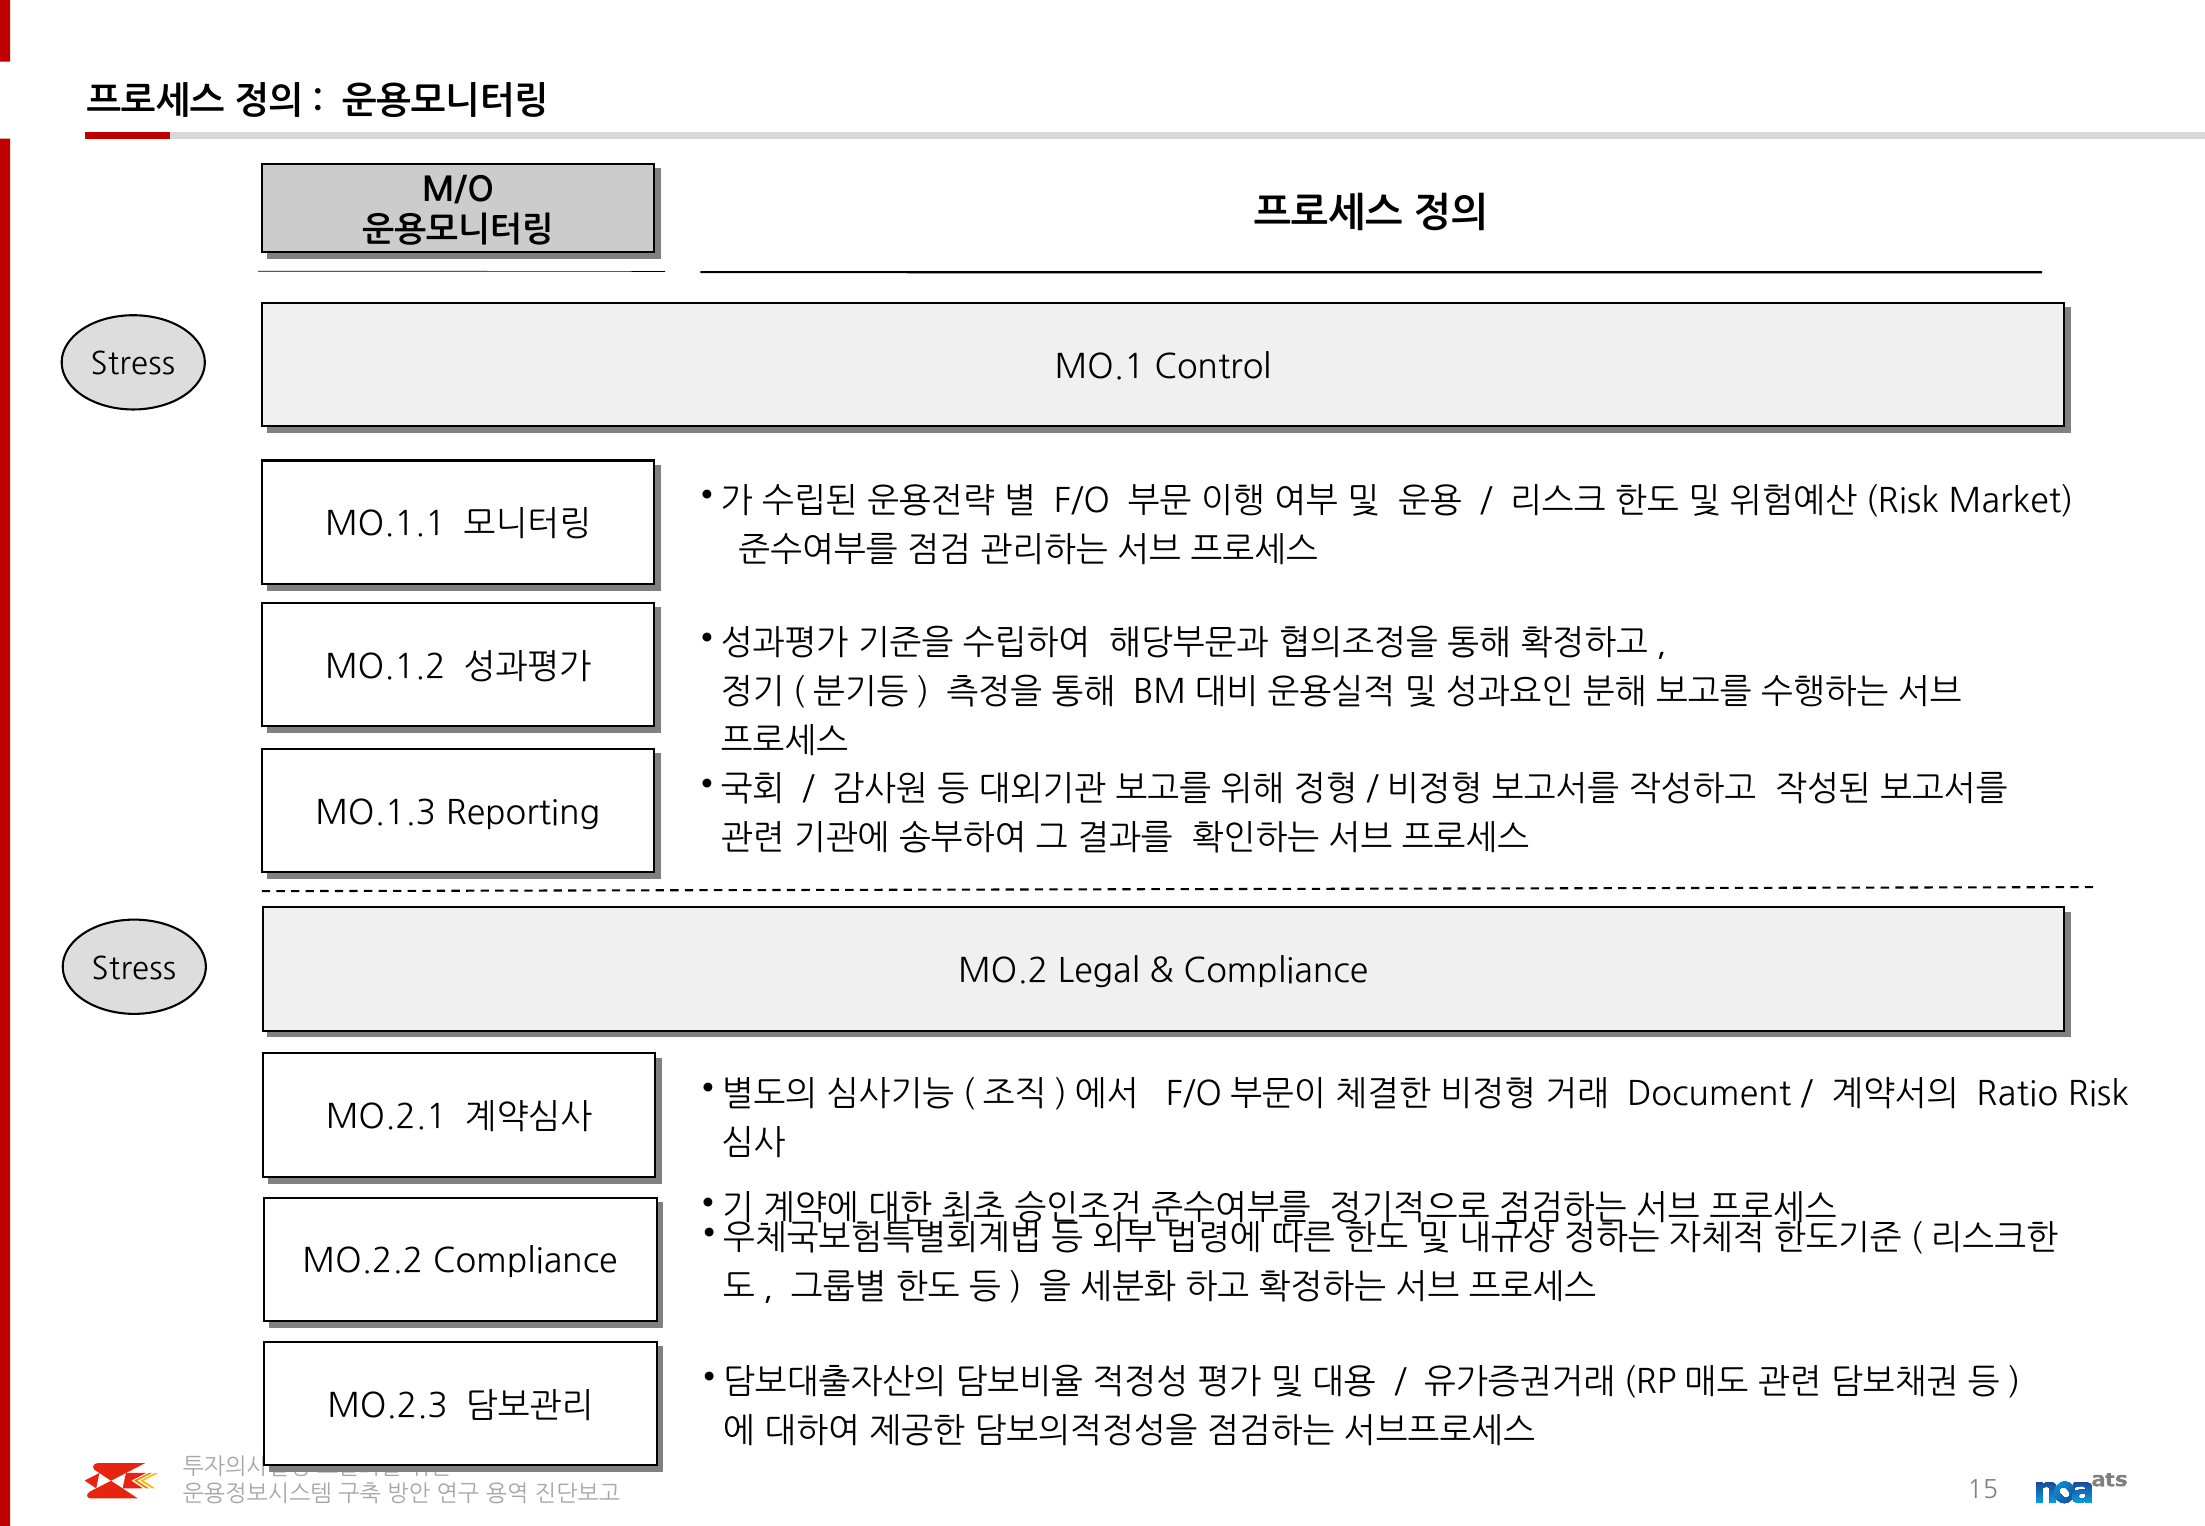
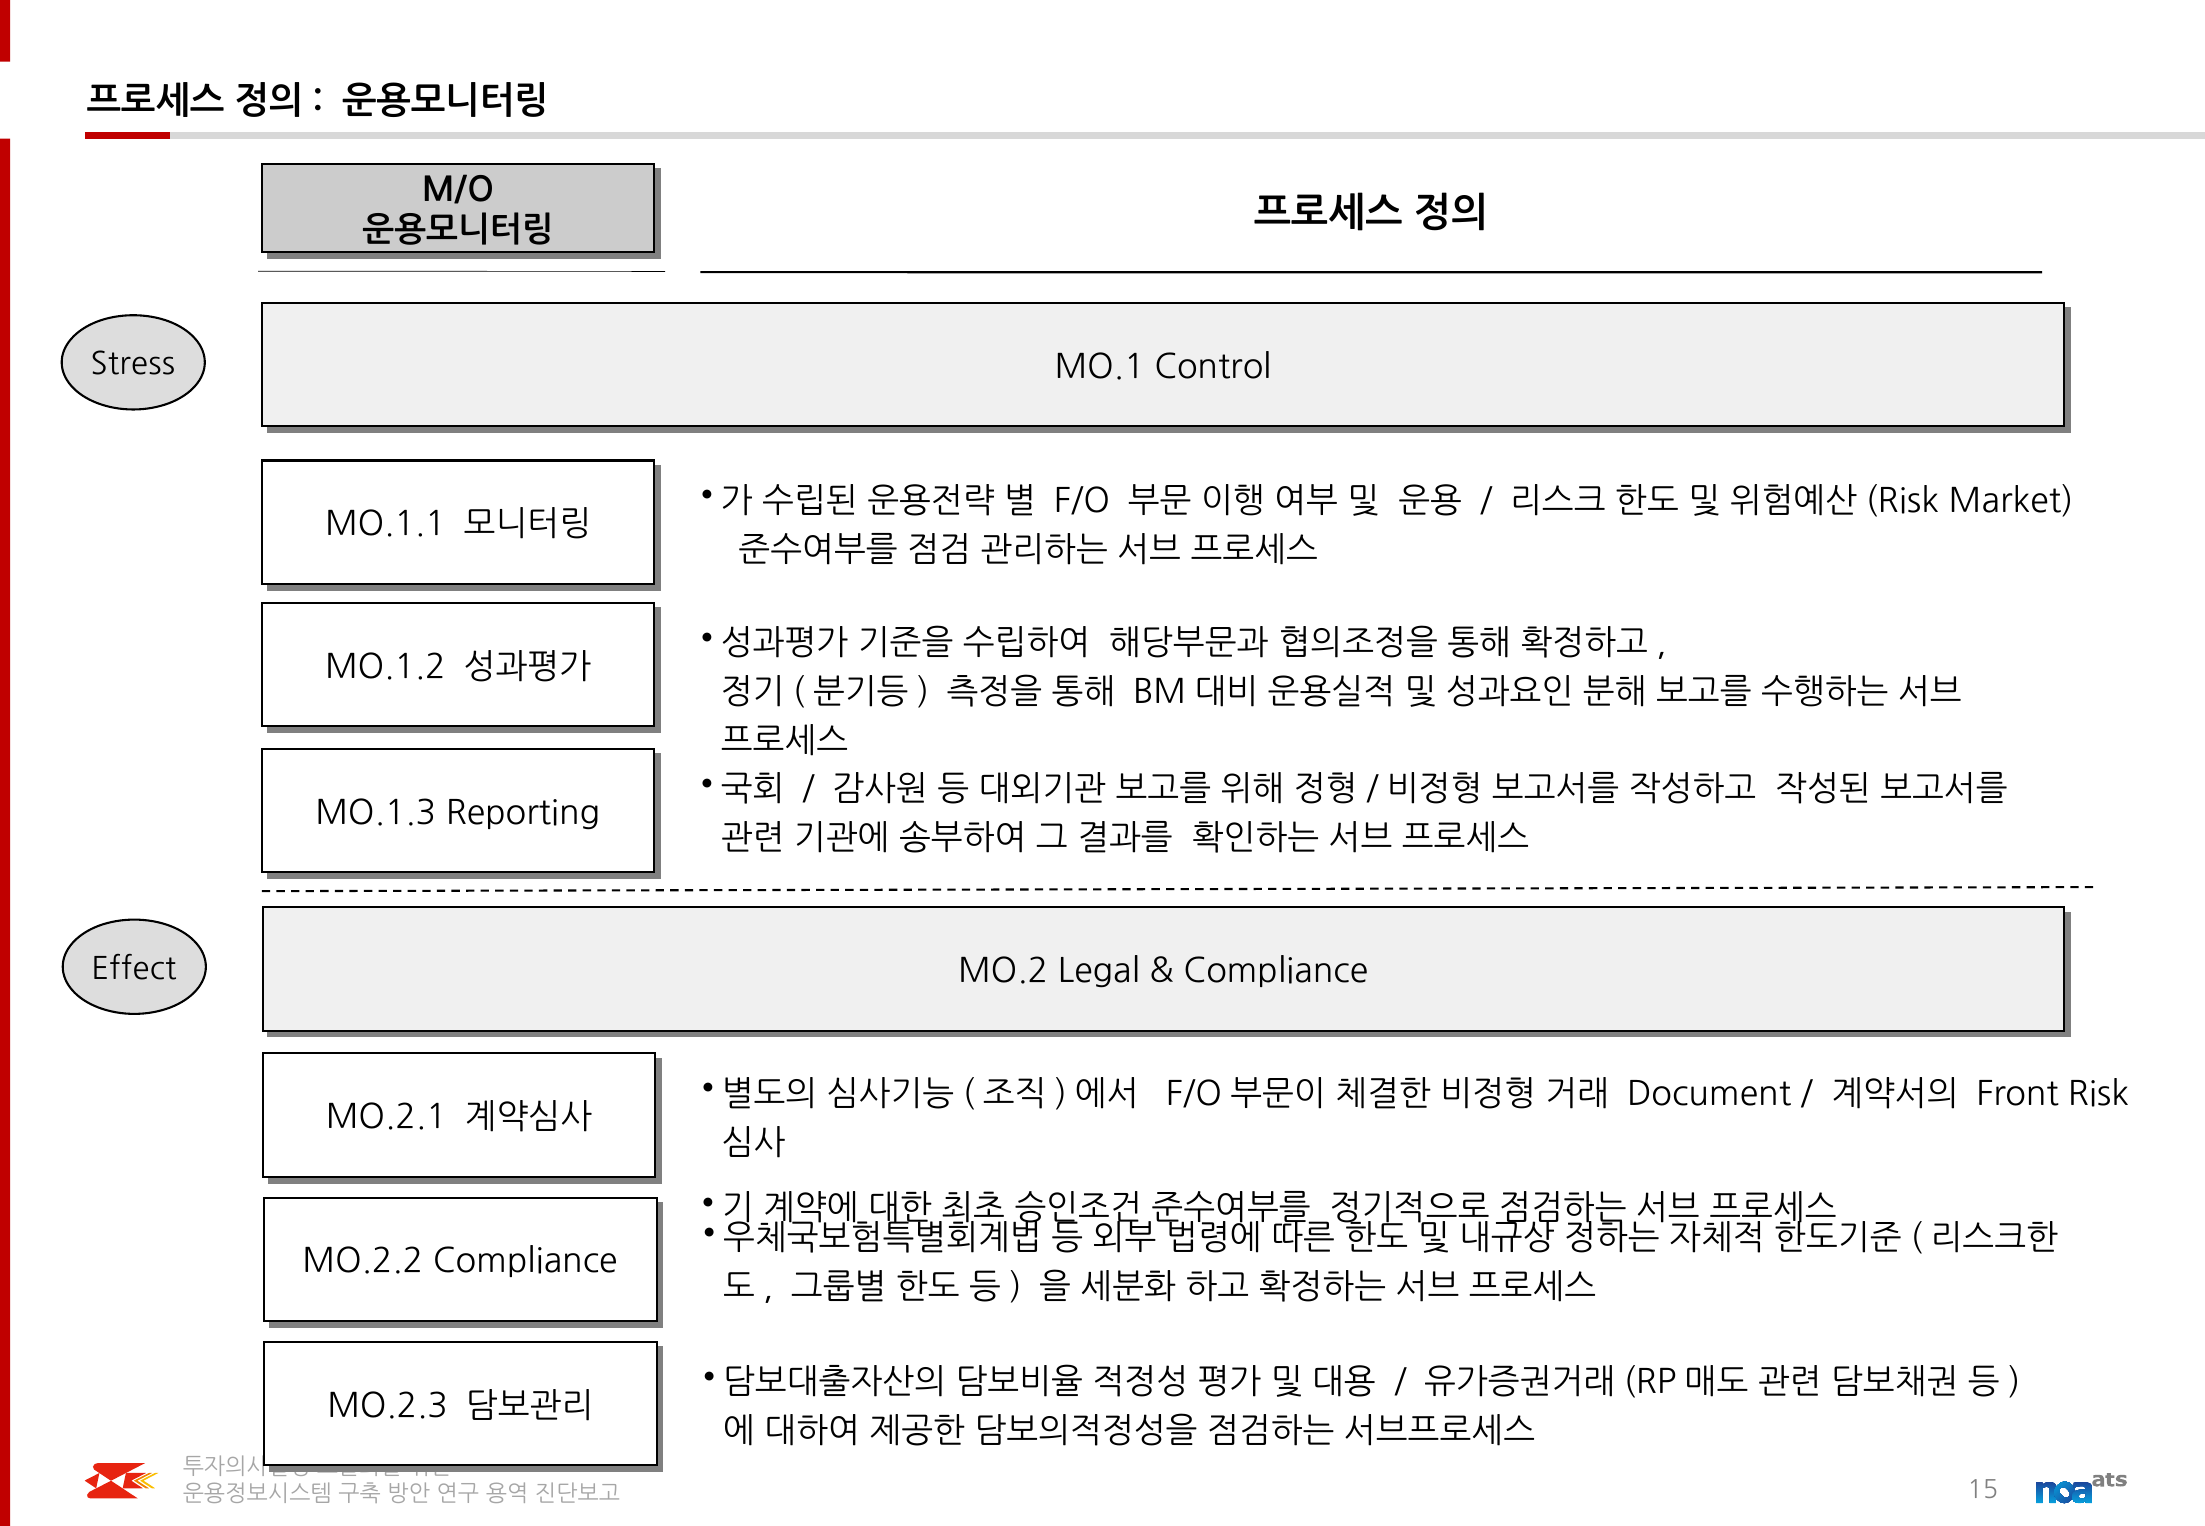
Stress: Stress -> Effect (134, 969)
Ratio: Ratio -> Front (2017, 1094)
